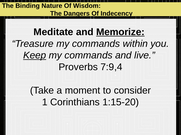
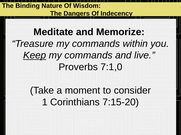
Memorize underline: present -> none (120, 32)
7:9,4: 7:9,4 -> 7:1,0 (111, 67)
1:15-20: 1:15-20 -> 7:15-20 (121, 103)
